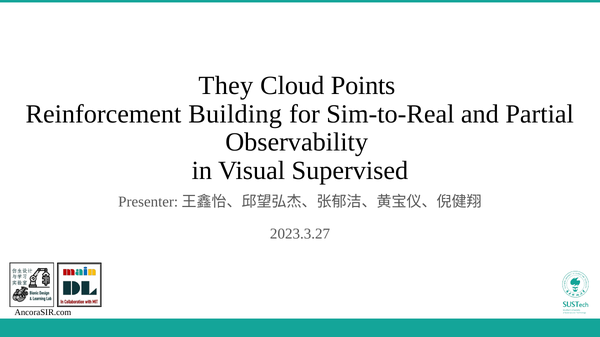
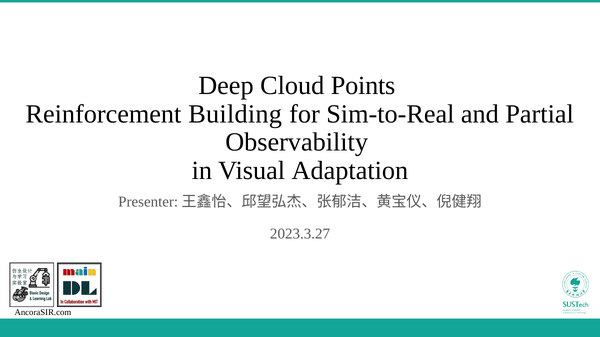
They: They -> Deep (226, 86)
Supervised: Supervised -> Adaptation (350, 171)
